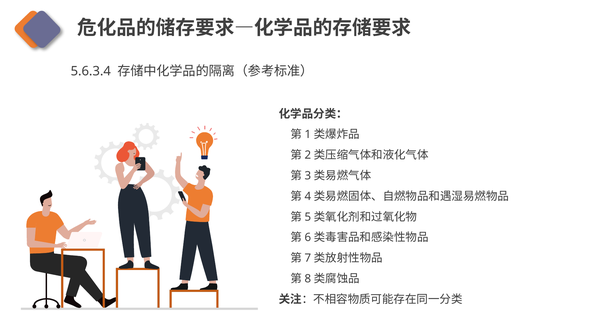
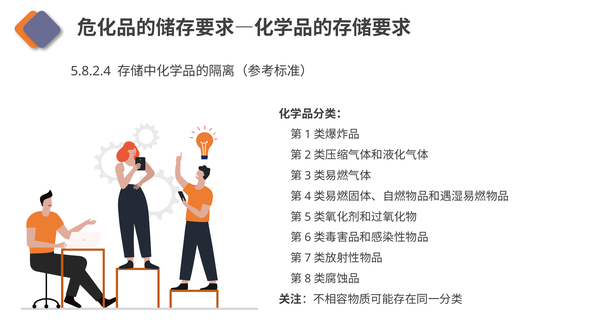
5.6.3.4: 5.6.3.4 -> 5.8.2.4 (91, 71)
